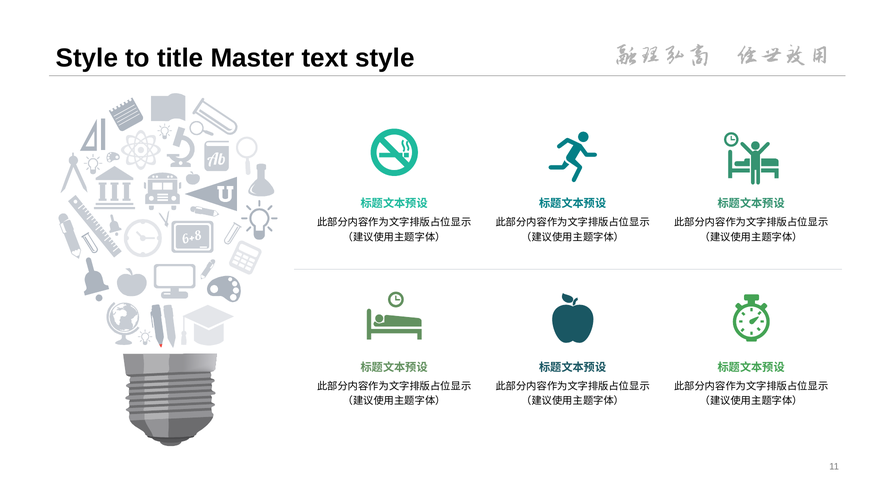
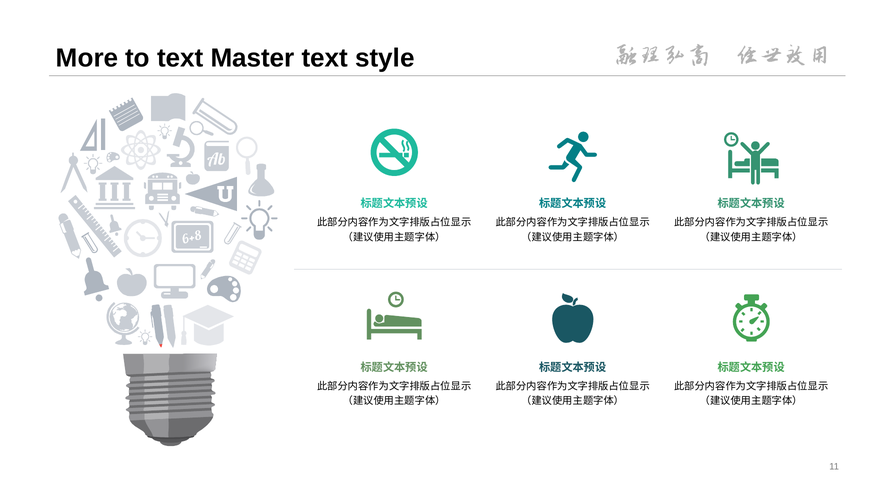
Style: Style -> More (87, 58)
to title: title -> text (180, 58)
